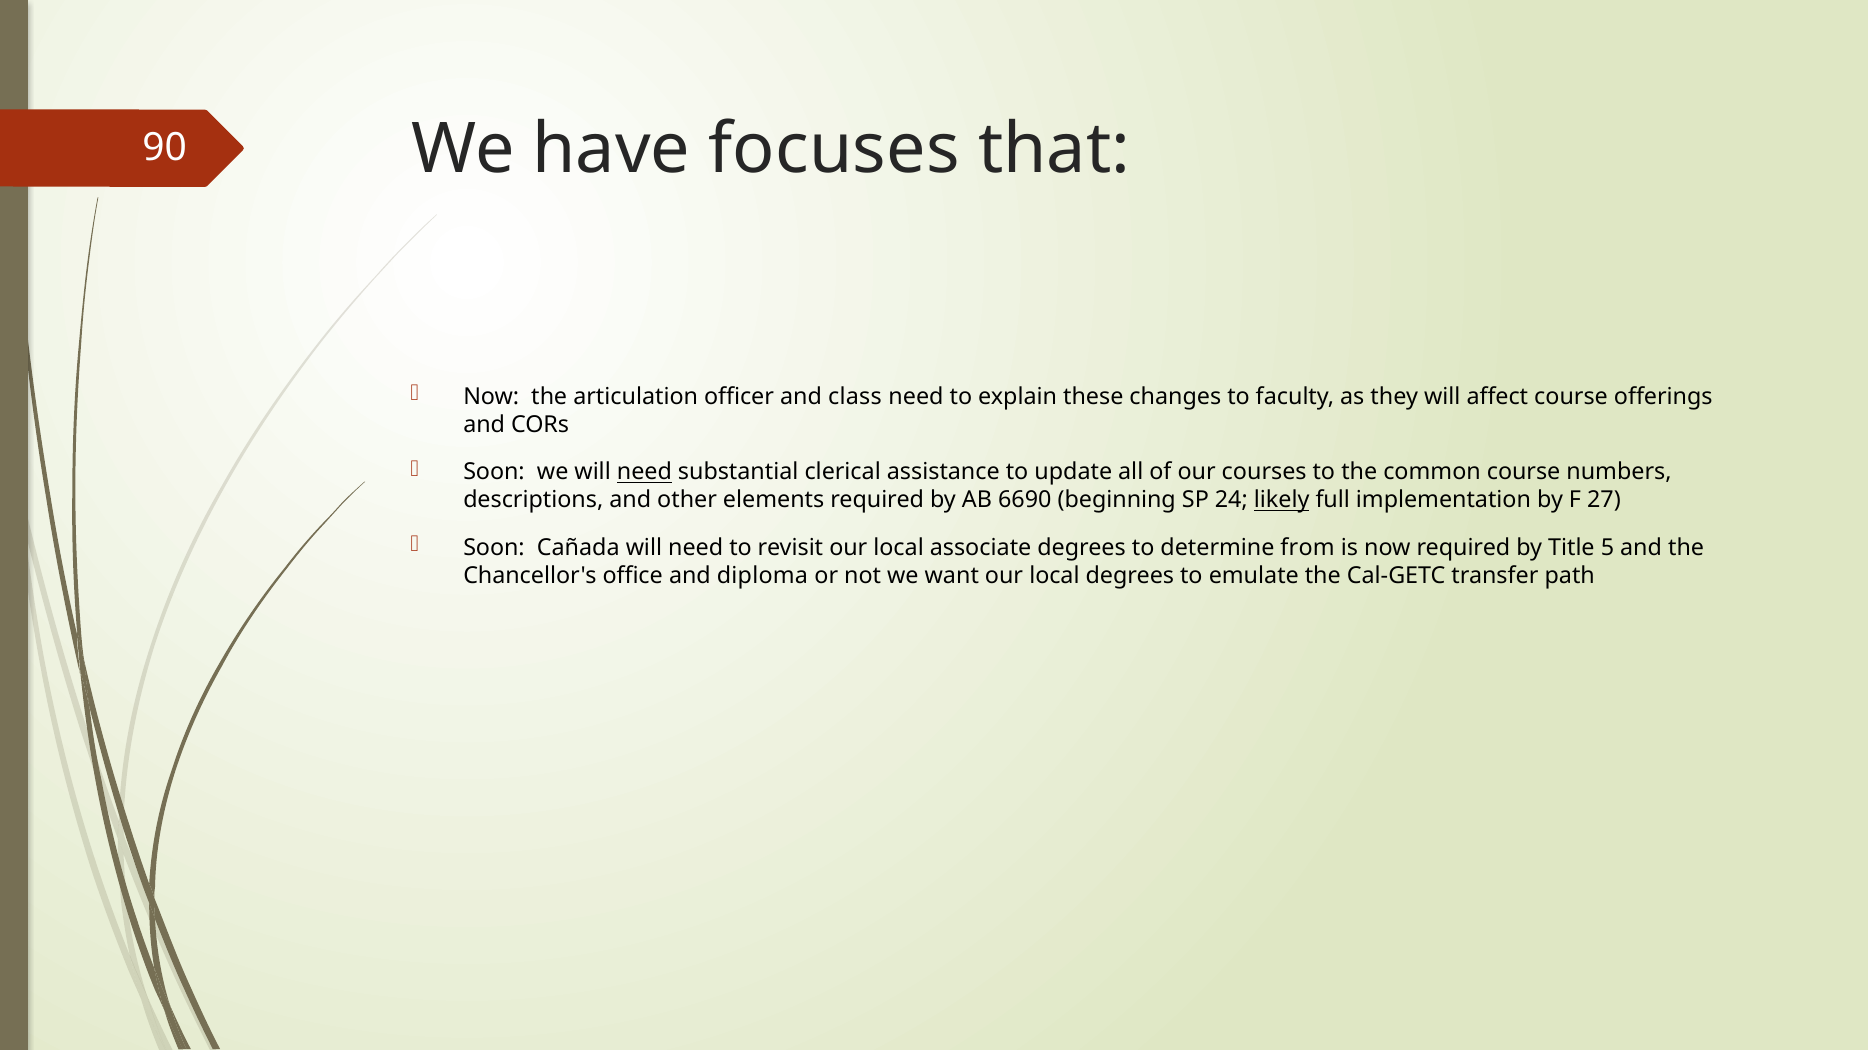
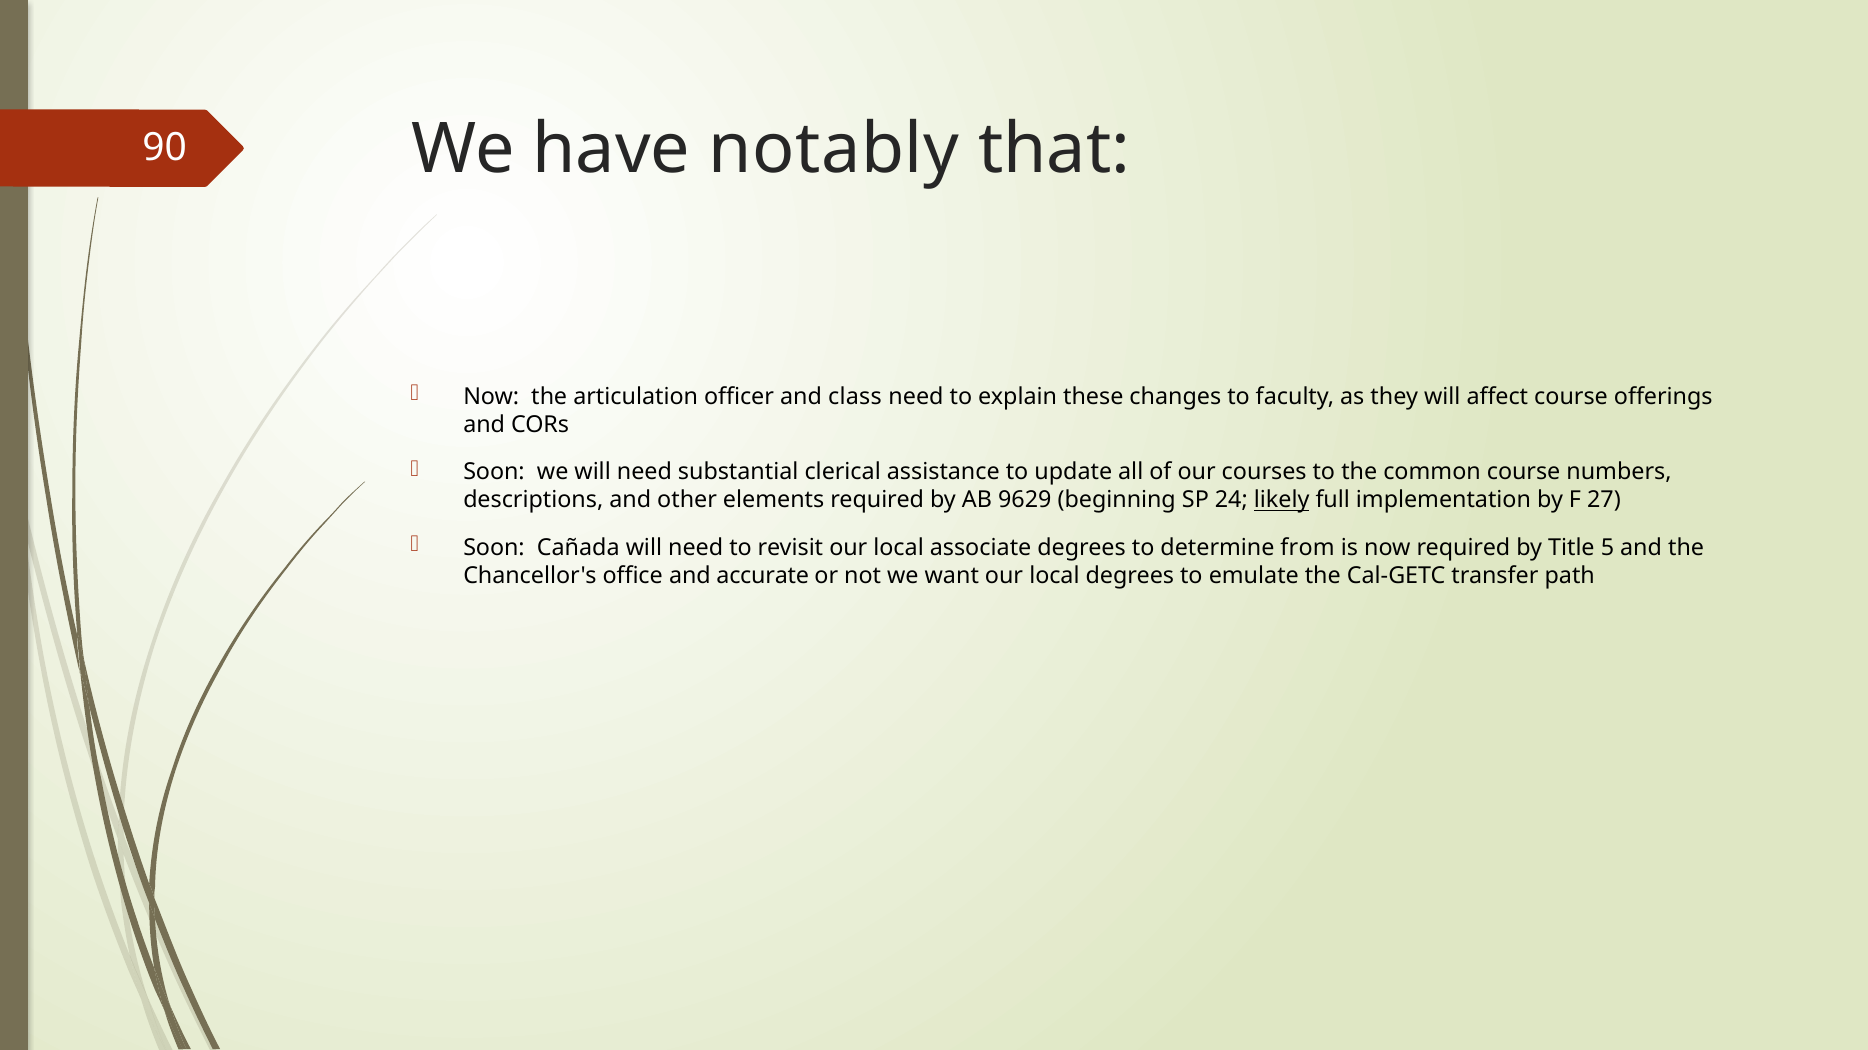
focuses: focuses -> notably (834, 150)
need underline: present -> none (644, 473)
6690: 6690 -> 9629 (1025, 501)
diploma: diploma -> accurate (763, 576)
